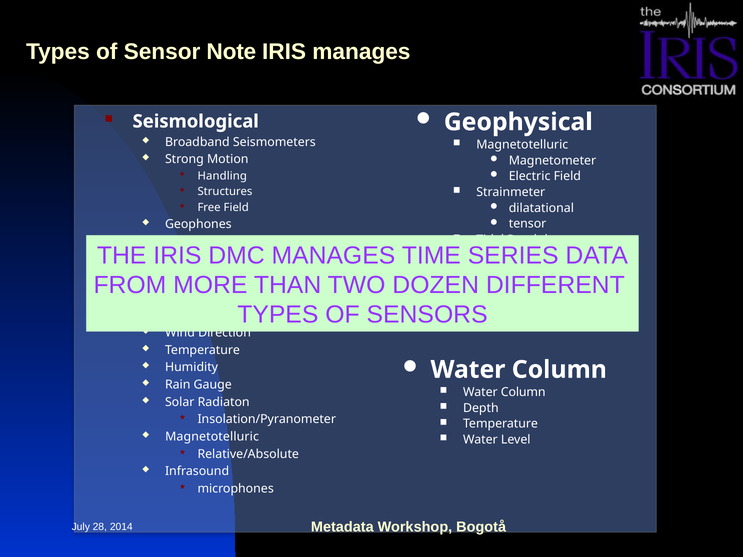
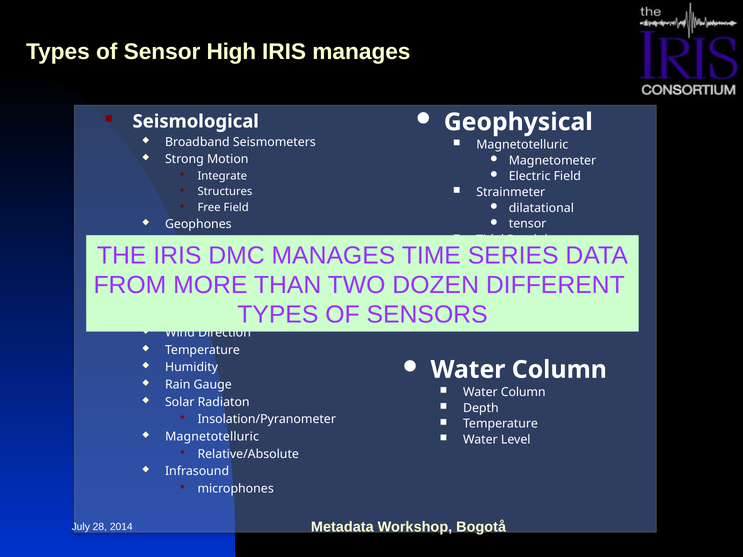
Note: Note -> High (231, 52)
Handling: Handling -> Integrate (222, 176)
